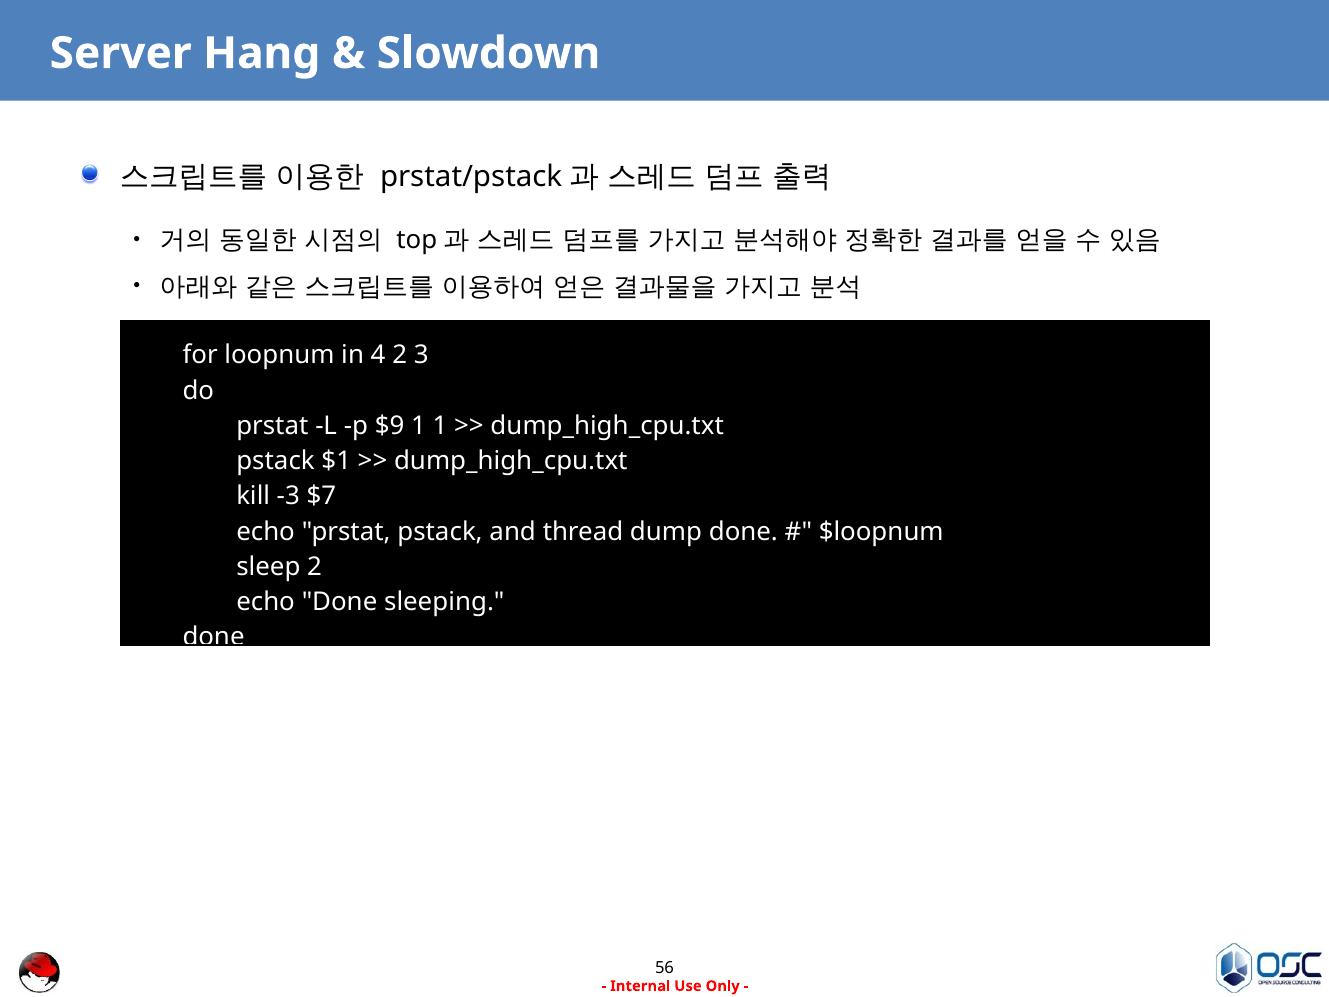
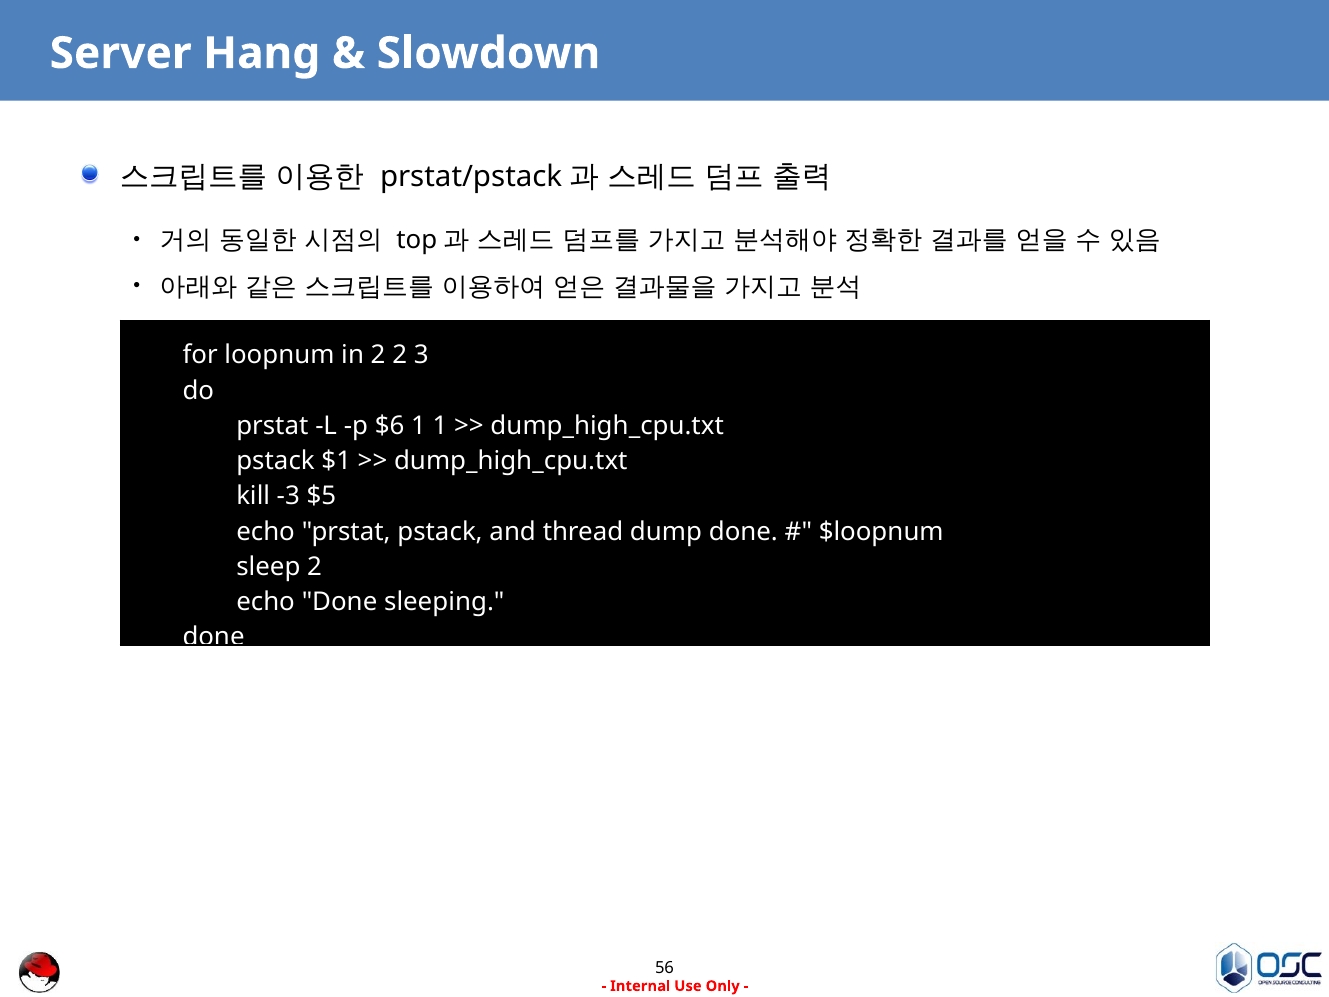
in 4: 4 -> 2 (378, 355)
$9: $9 -> $6 (390, 426)
$7: $7 -> $5 (321, 496)
